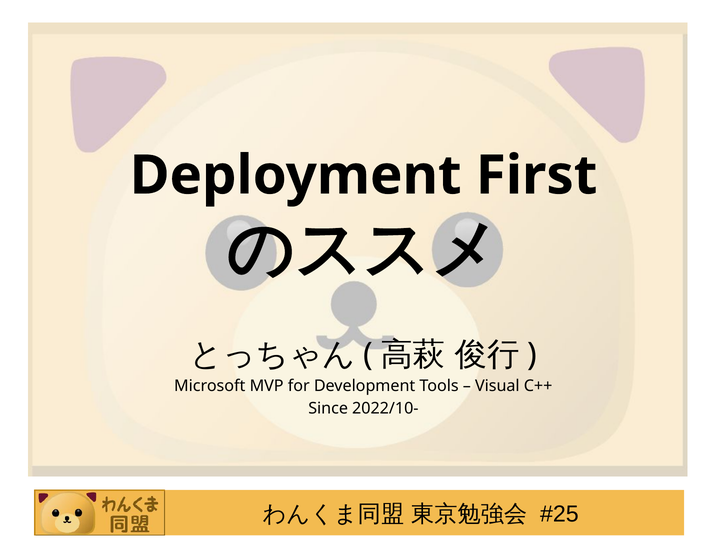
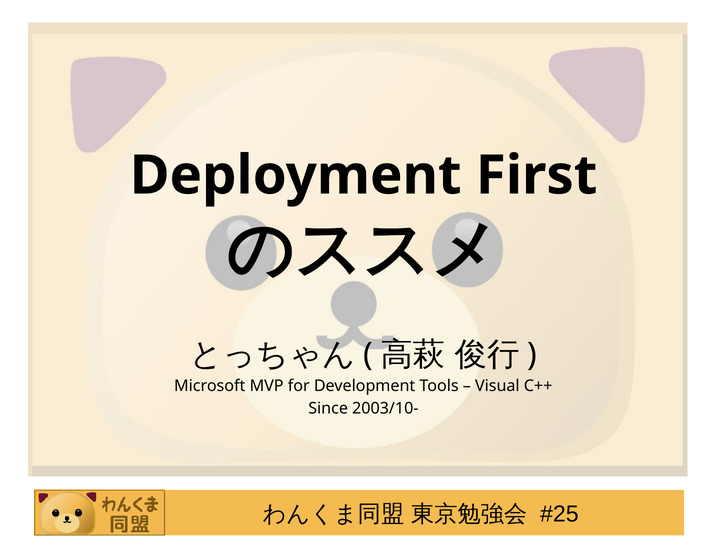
2022/10-: 2022/10- -> 2003/10- (385, 408)
